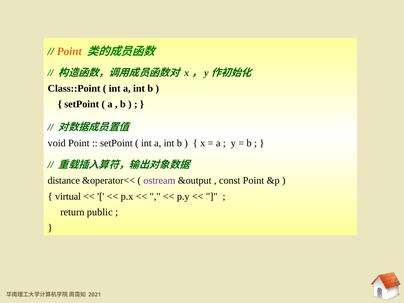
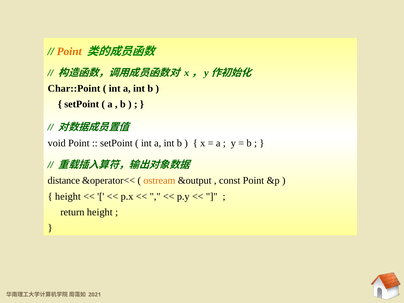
Class::Point: Class::Point -> Char::Point (74, 89)
ostream colour: purple -> orange (159, 181)
virtual: virtual -> height (68, 196)
return public: public -> height (100, 212)
